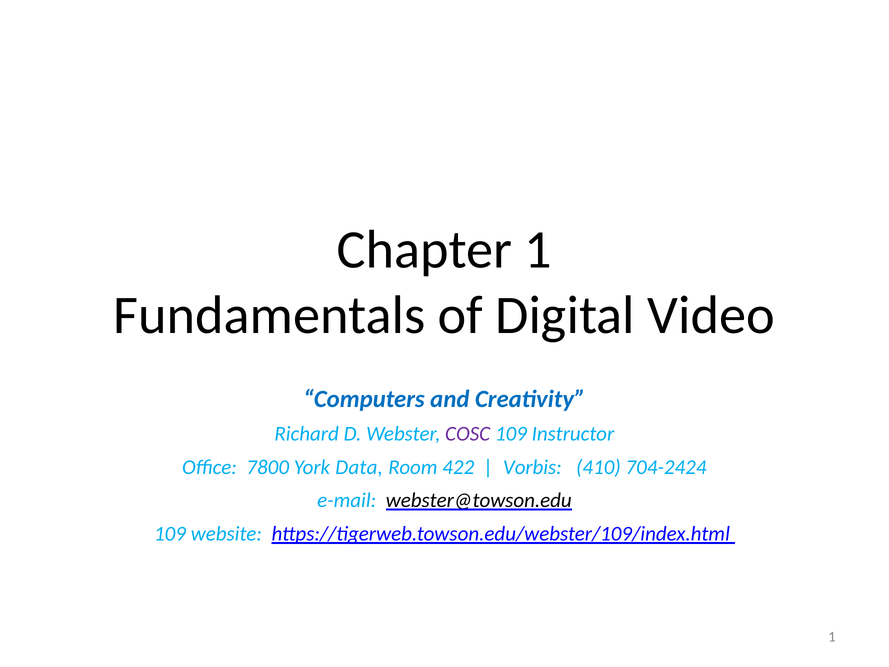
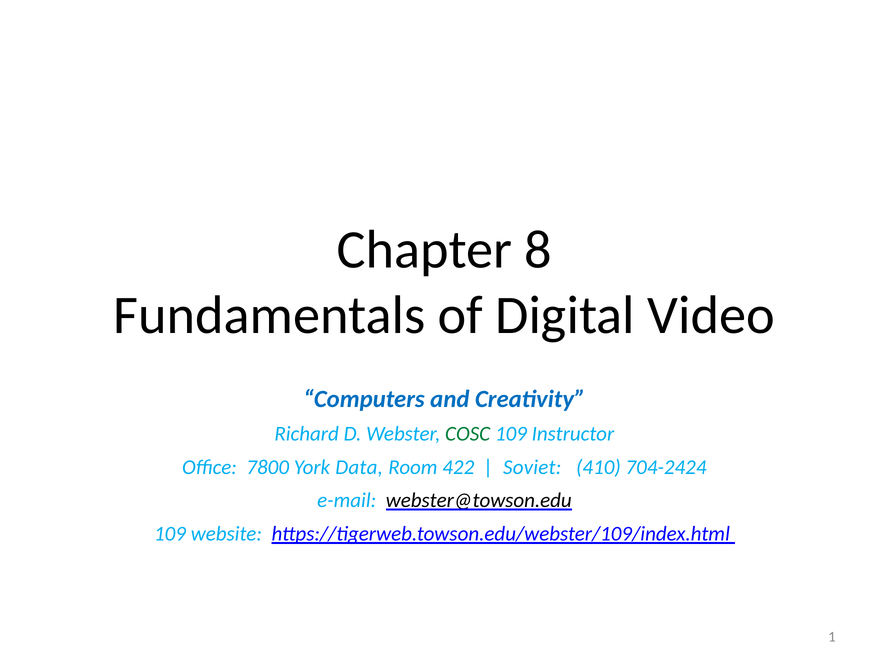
Chapter 1: 1 -> 8 (538, 250)
COSC colour: purple -> green (468, 434)
Vorbis: Vorbis -> Soviet (532, 467)
